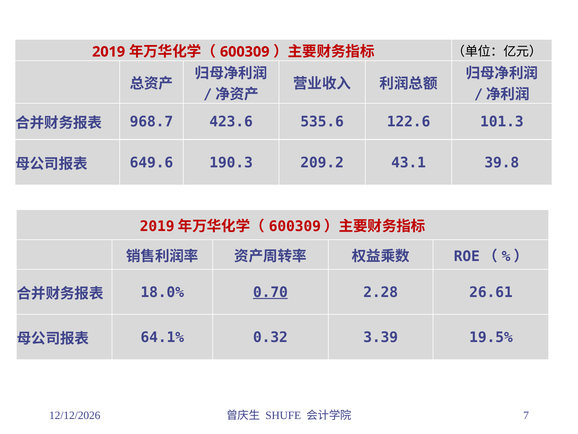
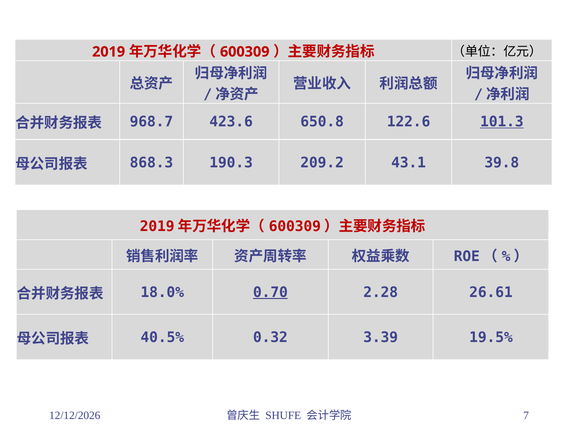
535.6: 535.6 -> 650.8 (322, 122)
101.3 underline: none -> present (502, 122)
649.6: 649.6 -> 868.3 (151, 163)
64.1%: 64.1% -> 40.5% (162, 337)
